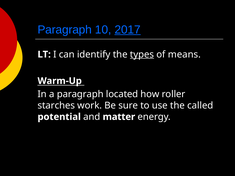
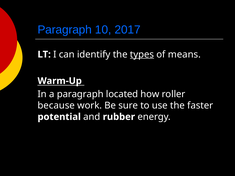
2017 underline: present -> none (128, 30)
starches: starches -> because (56, 106)
called: called -> faster (200, 106)
matter: matter -> rubber (119, 117)
